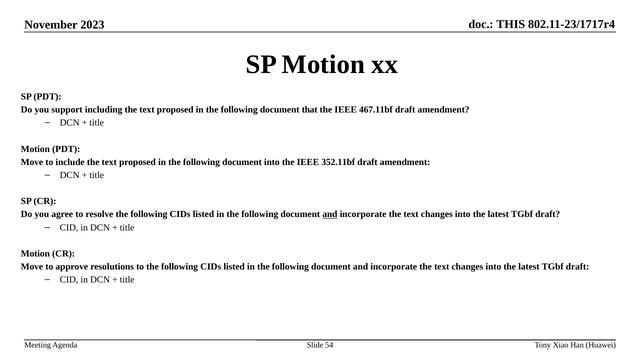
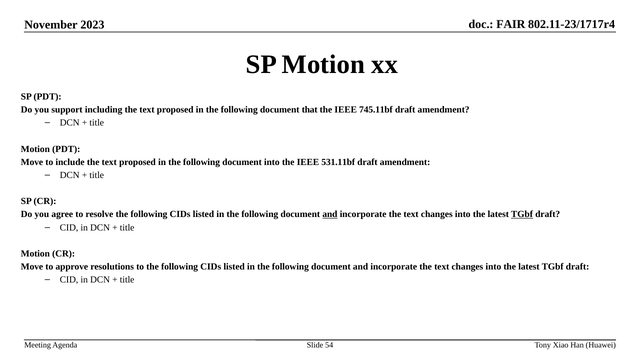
THIS: THIS -> FAIR (511, 24)
467.11bf: 467.11bf -> 745.11bf (376, 110)
352.11bf: 352.11bf -> 531.11bf (338, 162)
TGbf underline: none -> present (522, 214)
